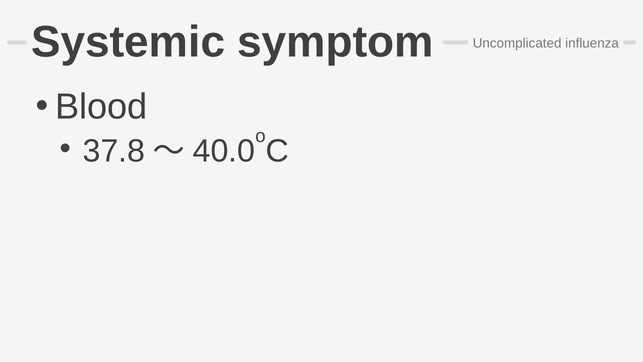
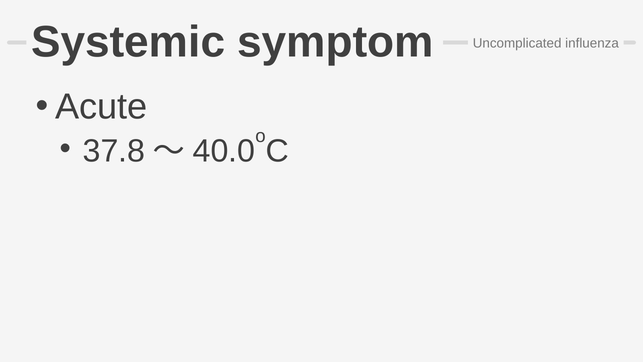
Blood: Blood -> Acute (101, 107)
